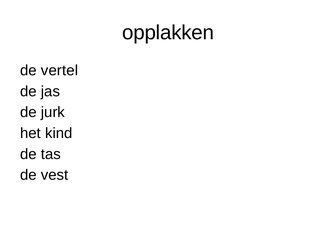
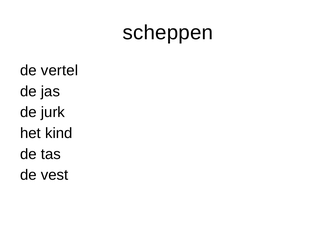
opplakken: opplakken -> scheppen (168, 33)
